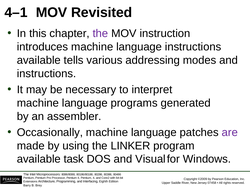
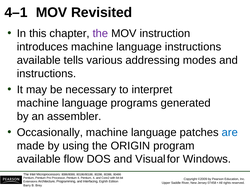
are colour: purple -> blue (230, 132)
LINKER: LINKER -> ORIGIN (130, 145)
task: task -> flow (74, 159)
